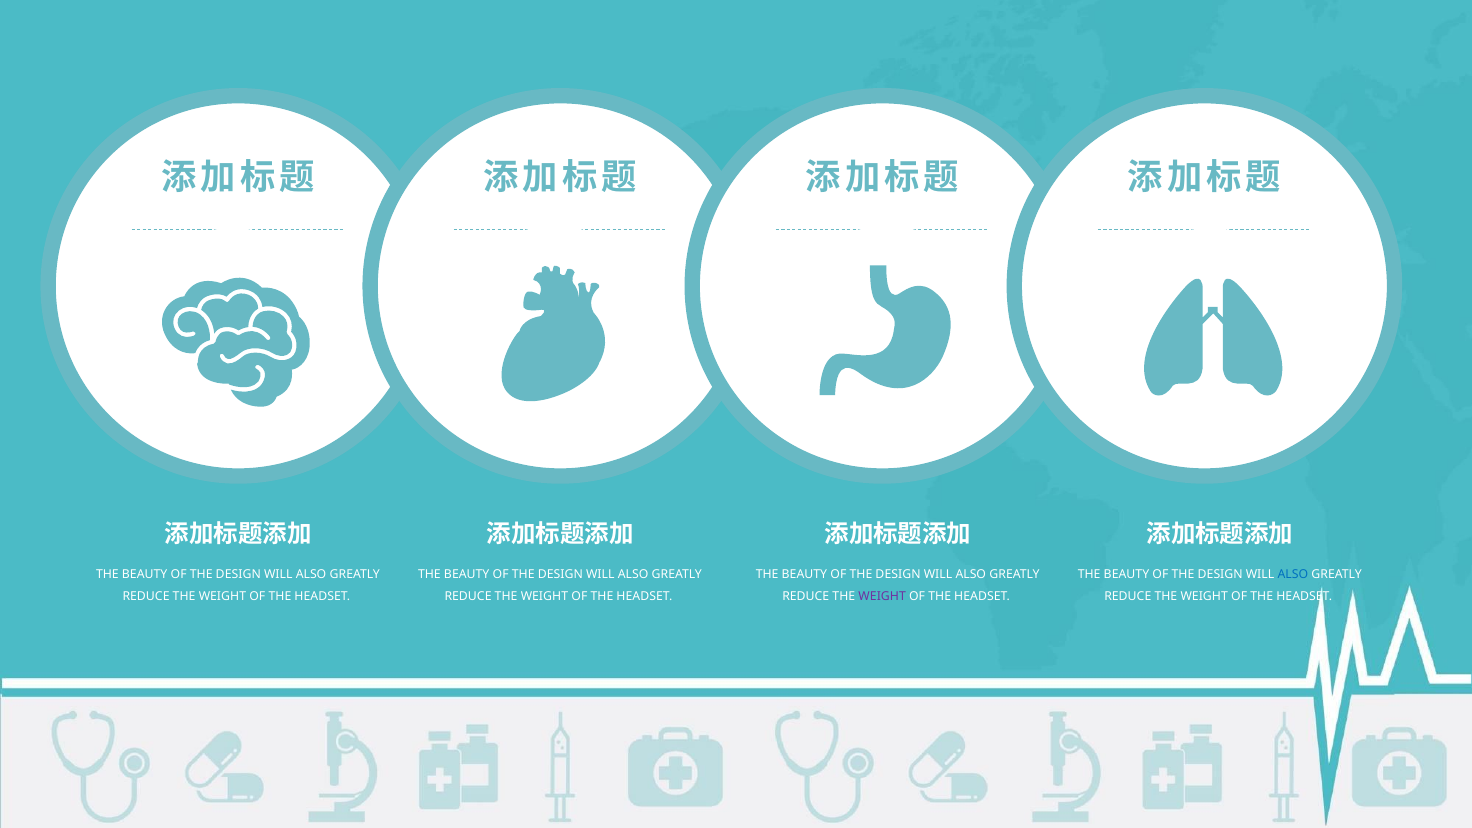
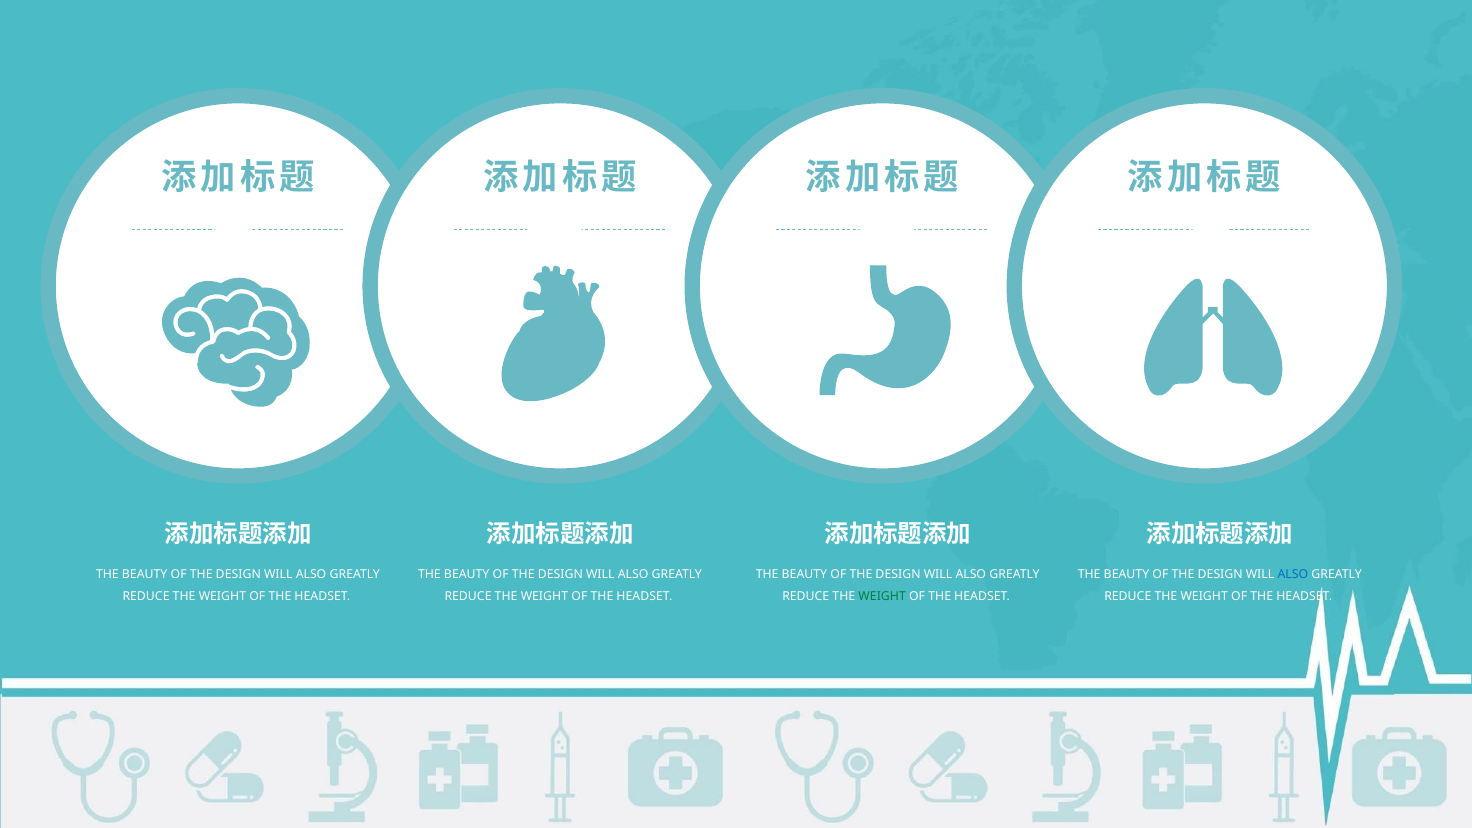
WEIGHT colour: purple -> green (882, 597)
